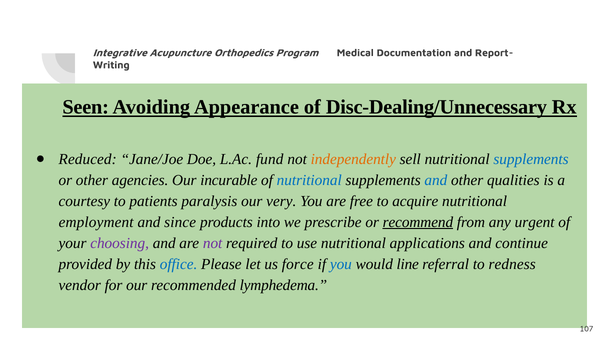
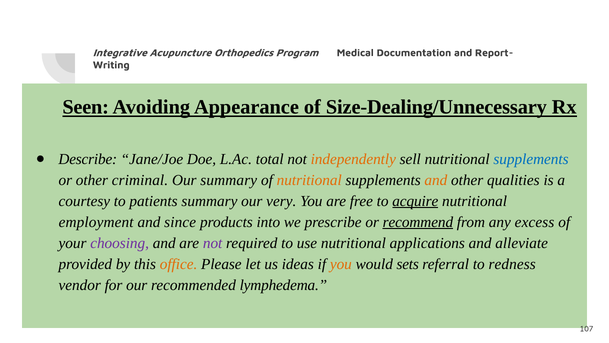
Disc-Dealing/Unnecessary: Disc-Dealing/Unnecessary -> Size-Dealing/Unnecessary (436, 107)
Reduced: Reduced -> Describe (88, 159)
fund: fund -> total (270, 159)
agencies: agencies -> criminal (140, 180)
Our incurable: incurable -> summary (229, 180)
nutritional colour: blue -> orange (309, 180)
and colour: blue -> orange (436, 180)
patients paralysis: paralysis -> summary (209, 201)
acquire underline: none -> present (415, 201)
urgent: urgent -> excess (535, 222)
continue: continue -> alleviate (522, 243)
office colour: blue -> orange (179, 264)
force: force -> ideas (298, 264)
you colour: blue -> orange (341, 264)
line: line -> sets (408, 264)
